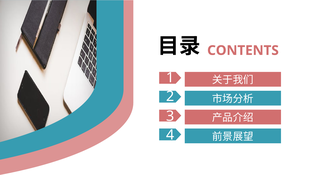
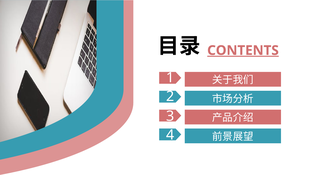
CONTENTS underline: none -> present (243, 50)
